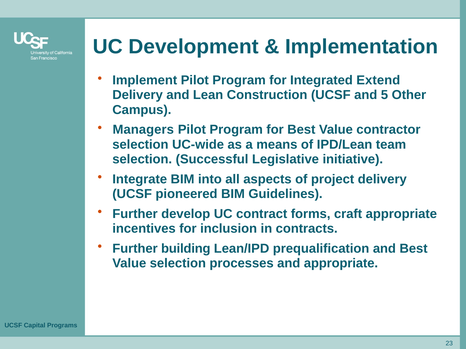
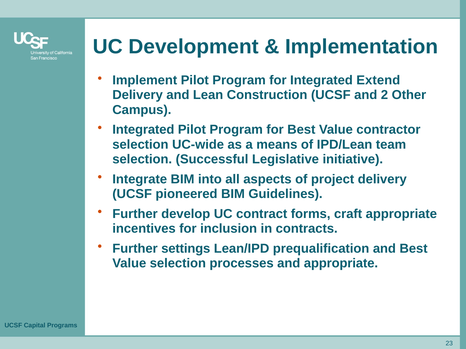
5: 5 -> 2 (384, 95)
Managers: Managers -> Integrated (143, 130)
building: building -> settings (186, 249)
